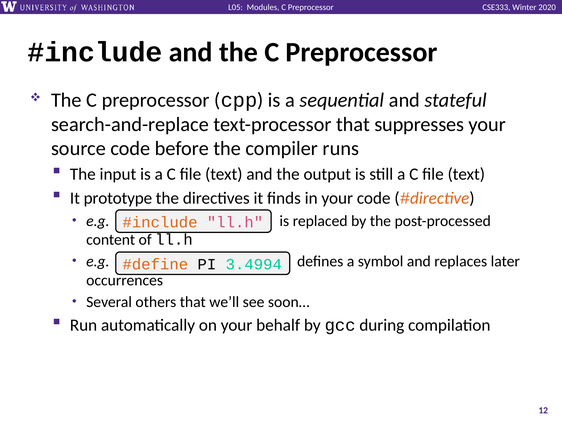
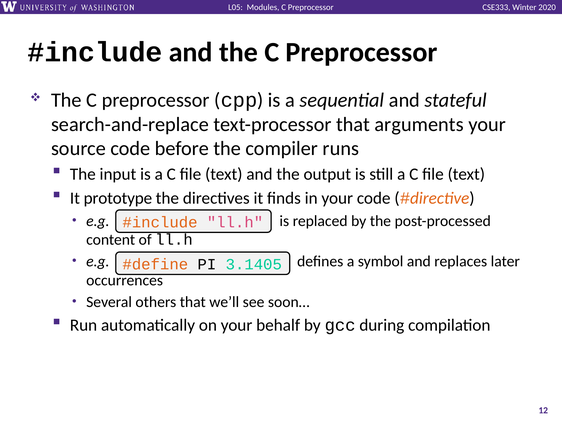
suppresses: suppresses -> arguments (419, 124)
3.4994: 3.4994 -> 3.1405 (254, 265)
